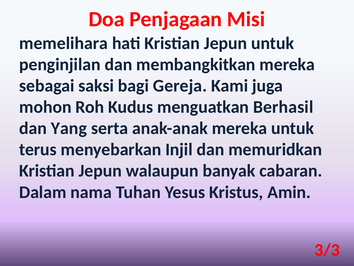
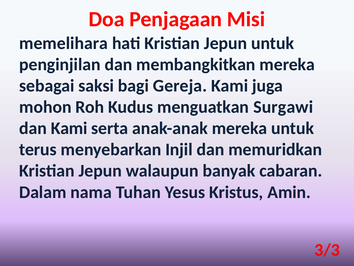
Berhasil: Berhasil -> Surgawi (283, 107)
dan Yang: Yang -> Kami (69, 128)
